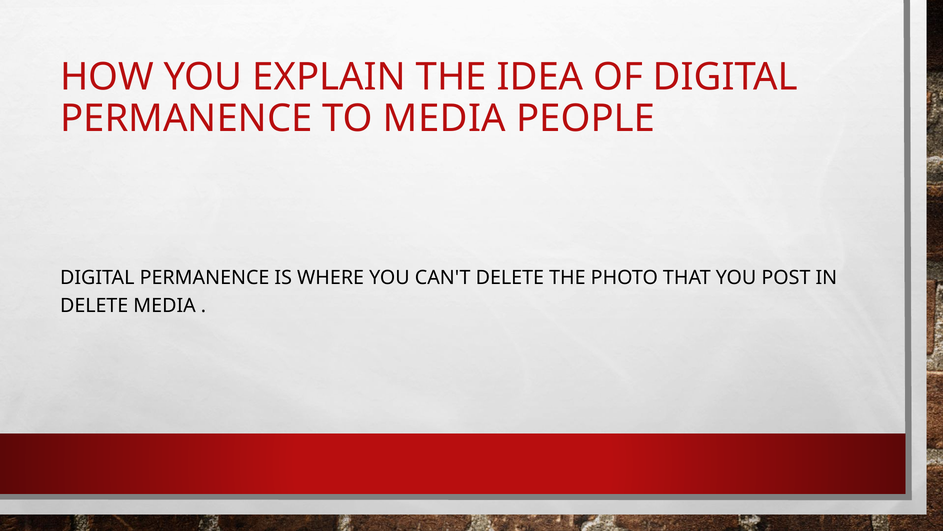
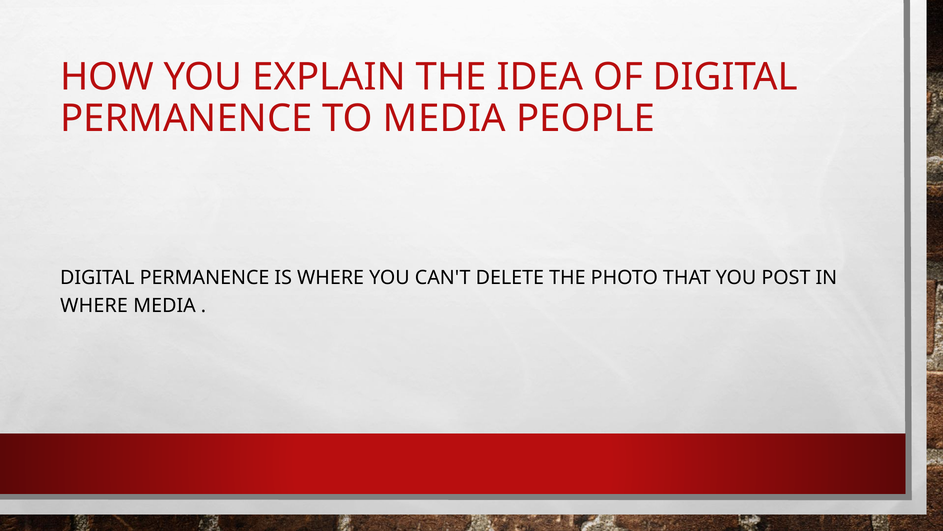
DELETE: DELETE -> WHERE (94, 306)
